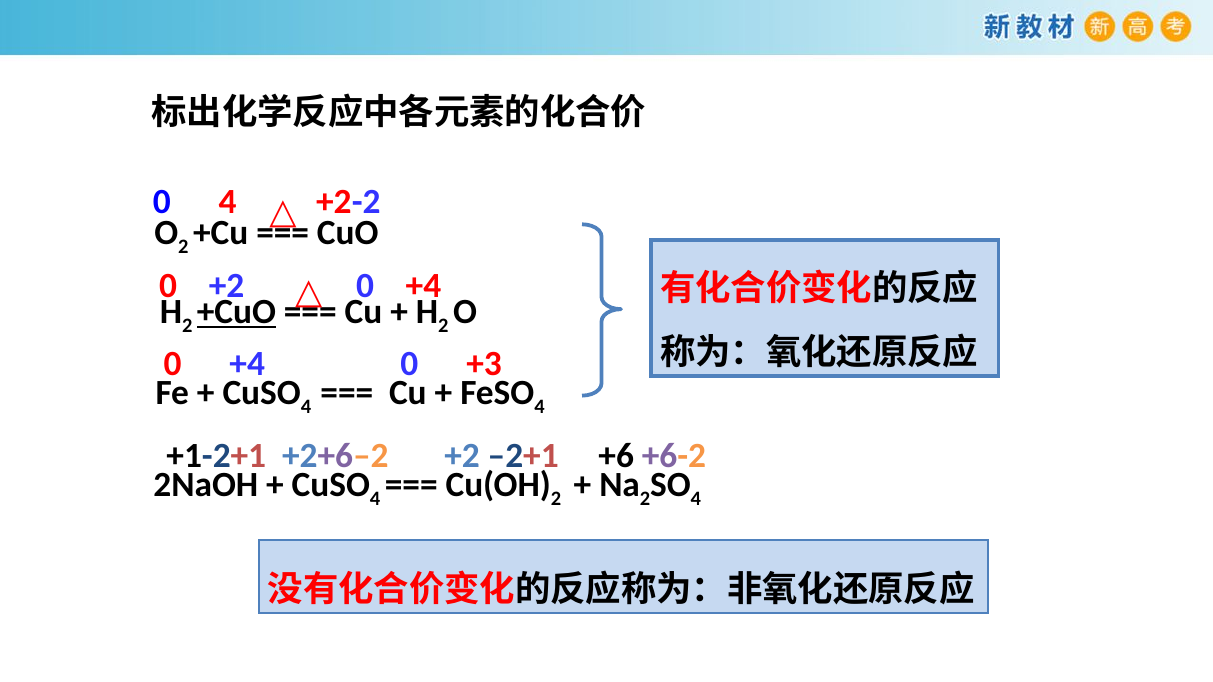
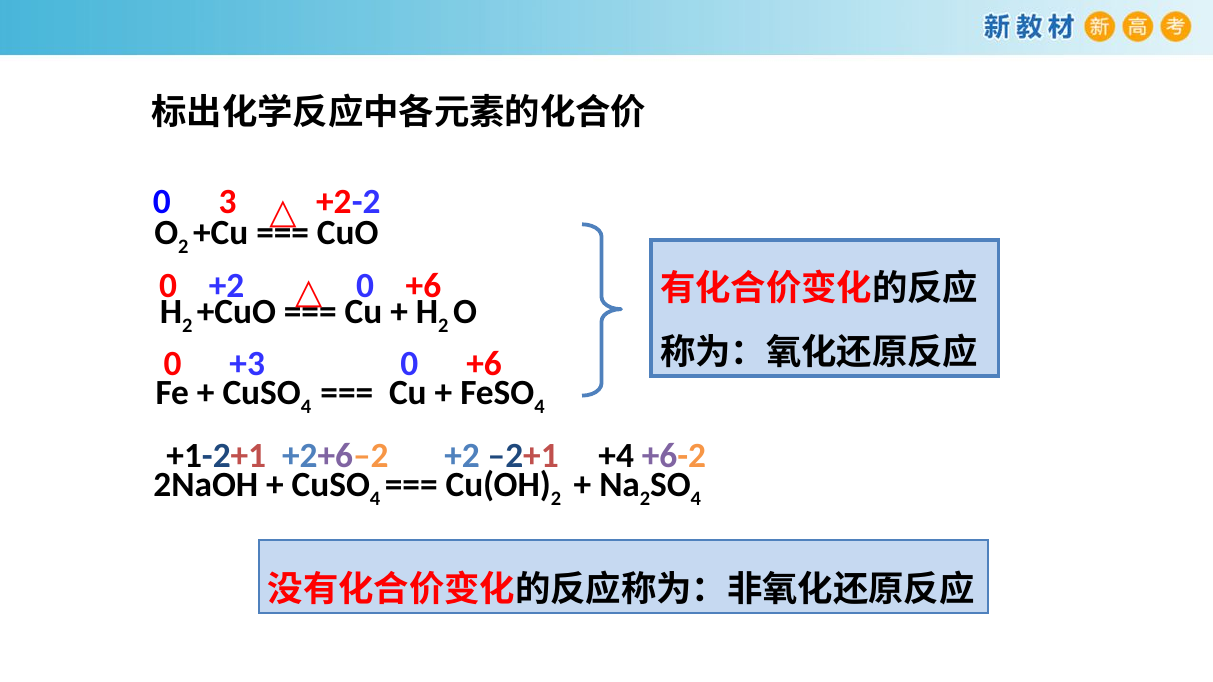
0 4: 4 -> 3 (228, 202)
+2 0 +4: +4 -> +6 (423, 285)
+CuO underline: present -> none (236, 312)
+4: +4 -> +3 (247, 364)
+3: +3 -> +6 (484, 364)
+6: +6 -> +4 (616, 456)
